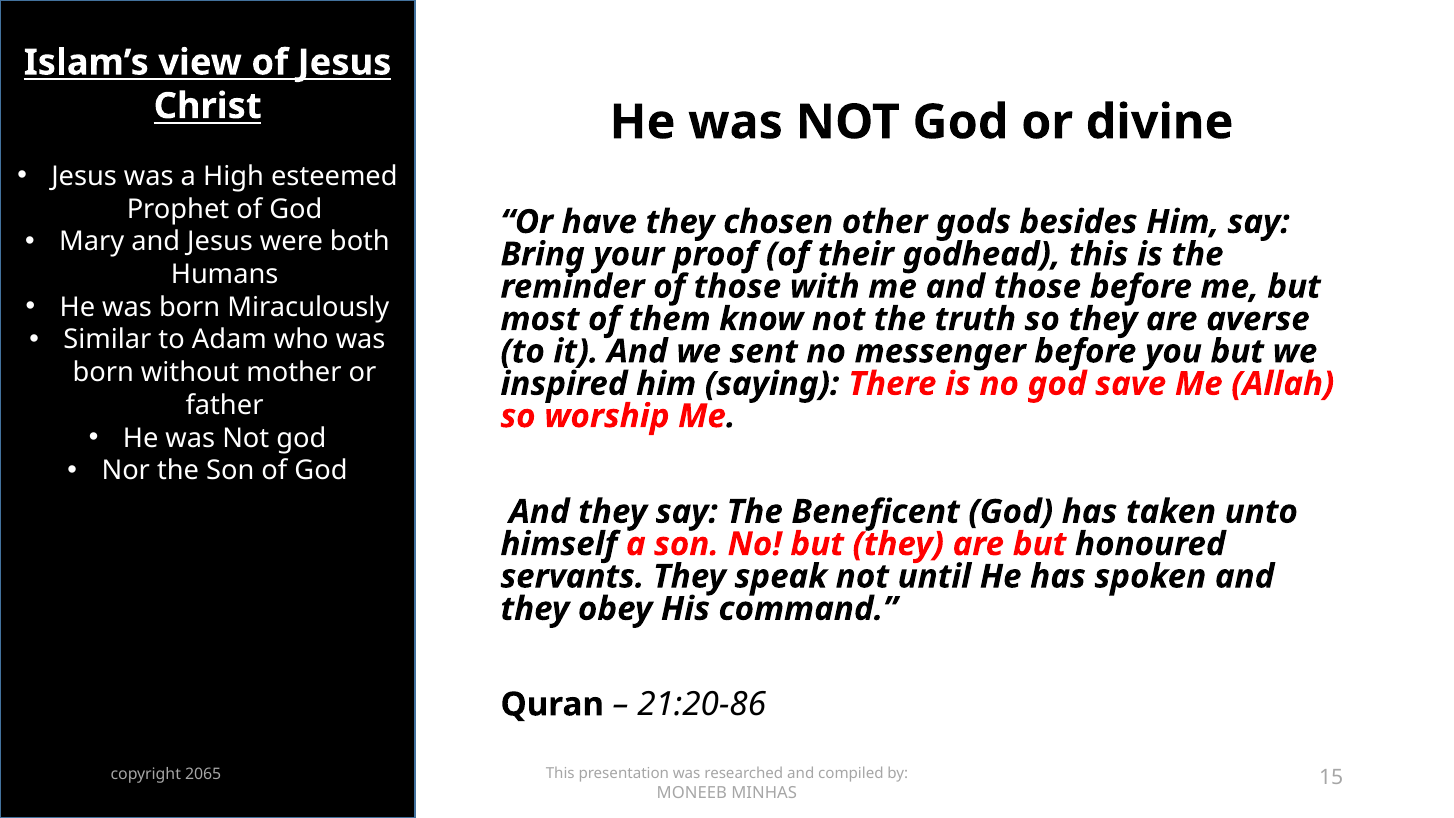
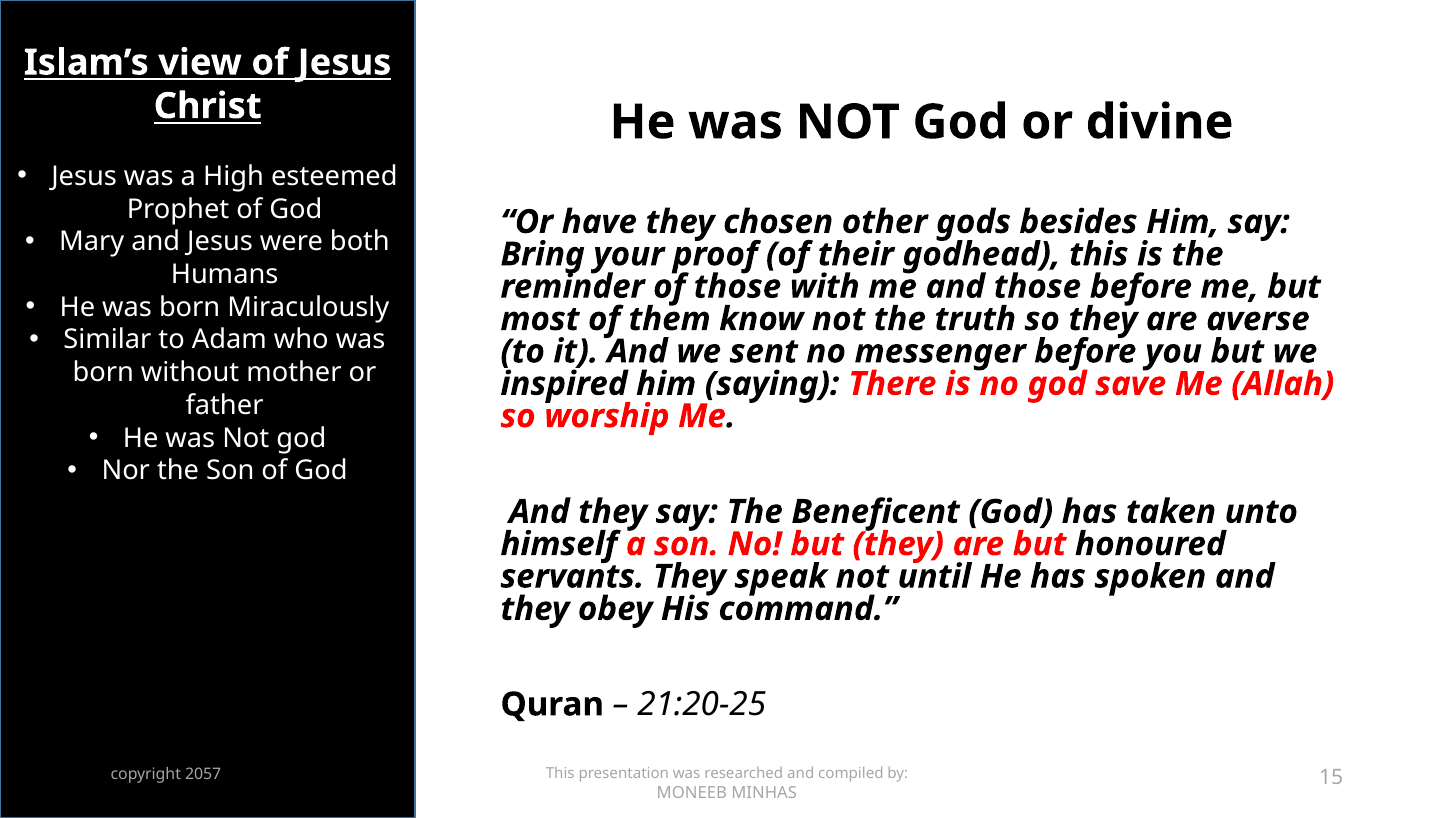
21:20-86: 21:20-86 -> 21:20-25 (702, 704)
2065: 2065 -> 2057 (203, 774)
